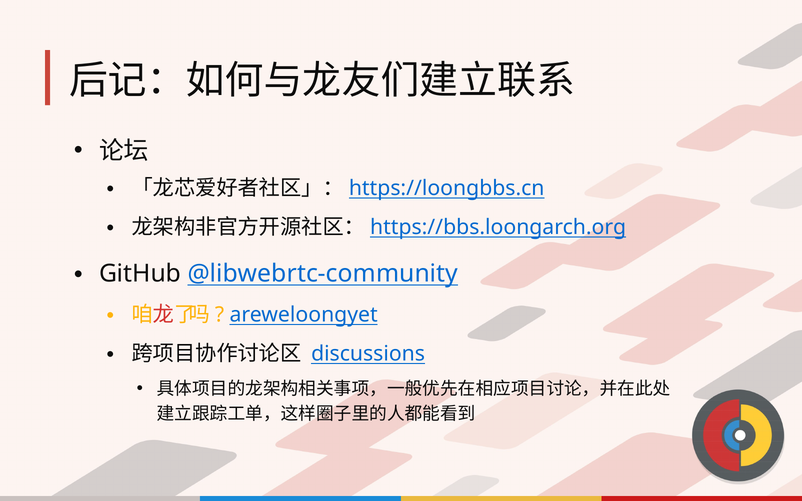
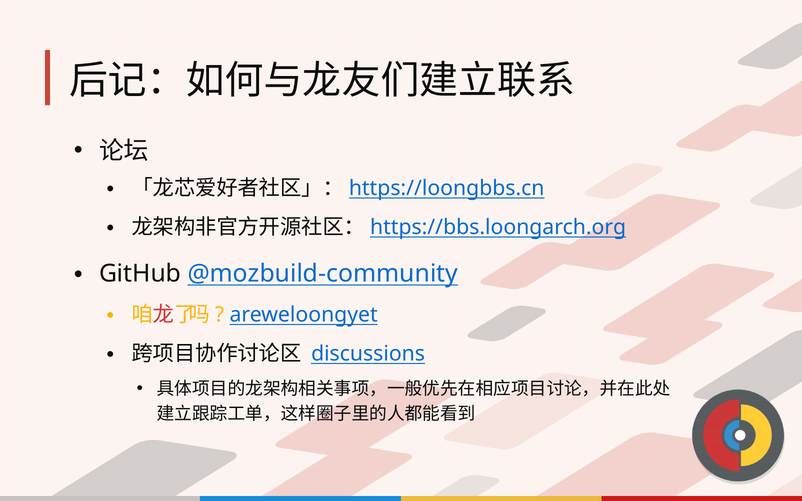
@libwebrtc-community: @libwebrtc-community -> @mozbuild-community (323, 274)
